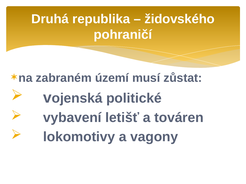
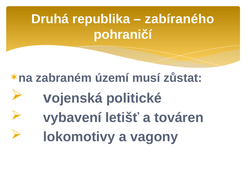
židovského: židovského -> zabíraného (179, 19)
